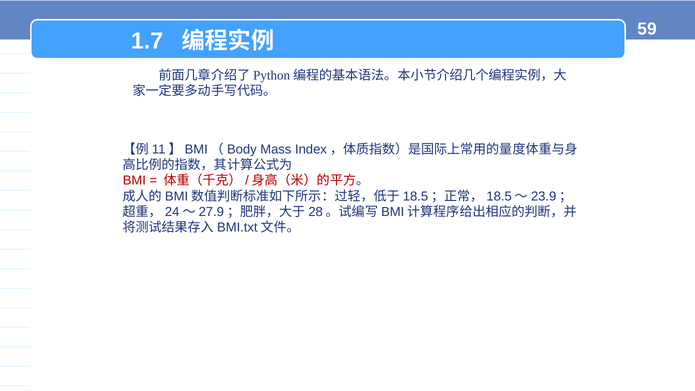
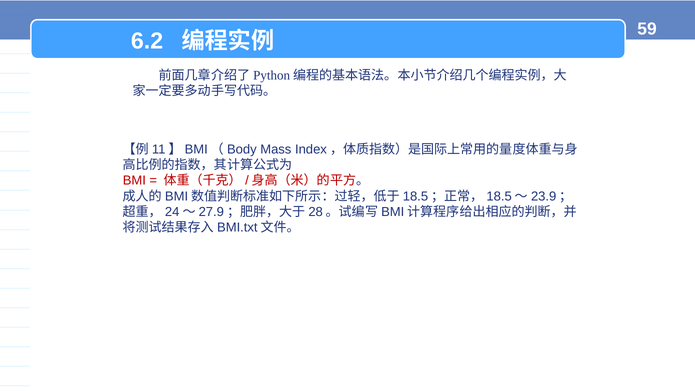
1.7: 1.7 -> 6.2 (147, 41)
